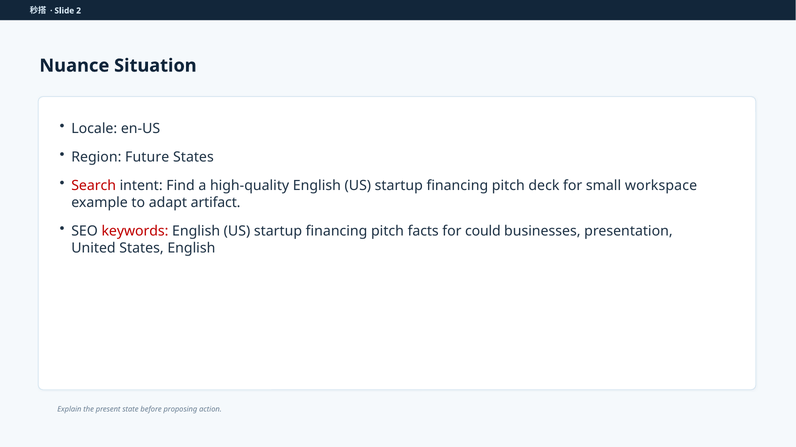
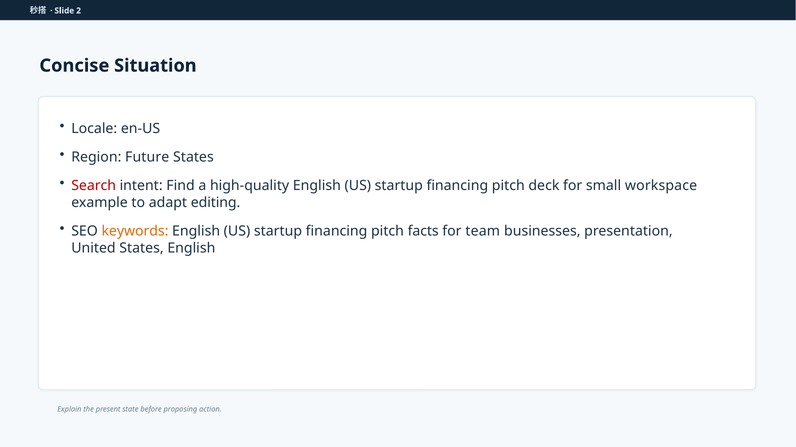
Nuance: Nuance -> Concise (74, 66)
artifact: artifact -> editing (216, 203)
keywords colour: red -> orange (135, 231)
could: could -> team (483, 231)
